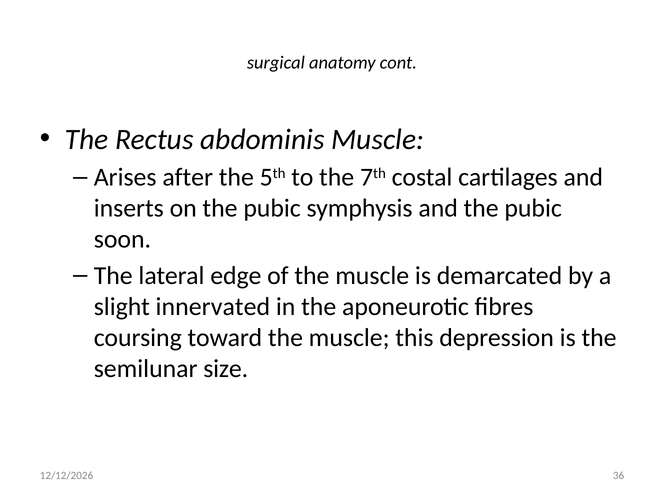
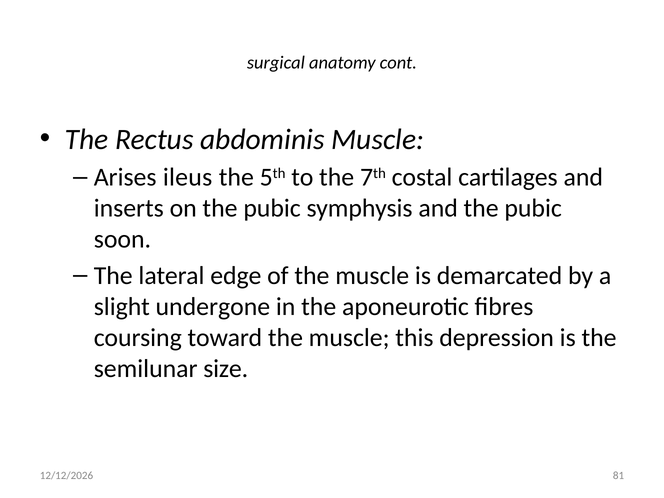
after: after -> ileus (188, 177)
innervated: innervated -> undergone (213, 307)
36: 36 -> 81 (619, 475)
